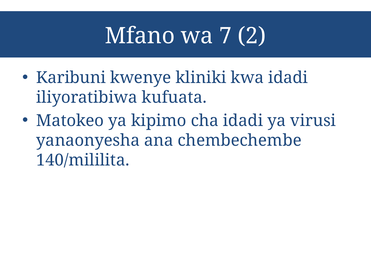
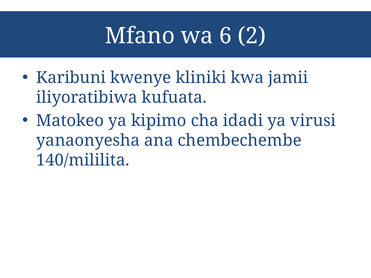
7: 7 -> 6 (225, 36)
kwa idadi: idadi -> jamii (288, 78)
